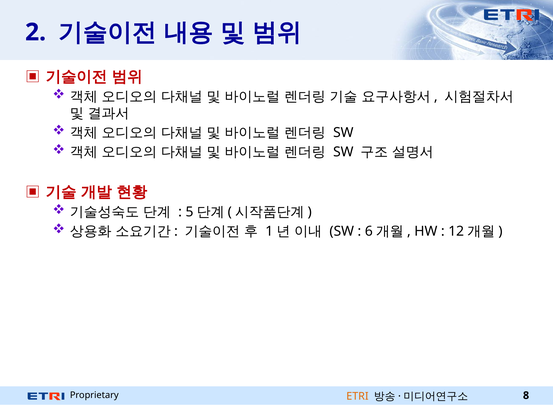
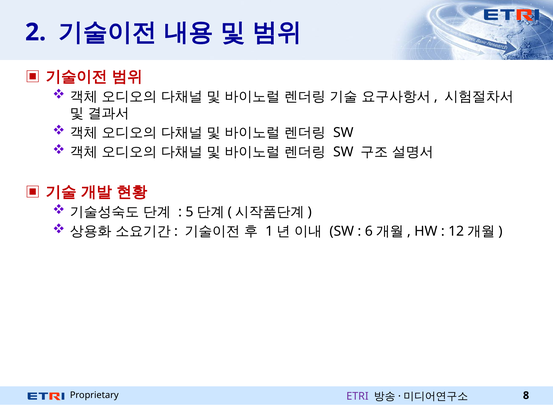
ETRI colour: orange -> purple (357, 397)
